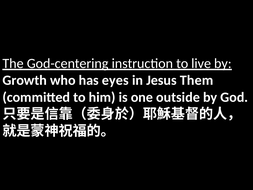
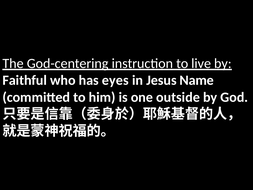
Growth: Growth -> Faithful (25, 80)
Them: Them -> Name (197, 80)
